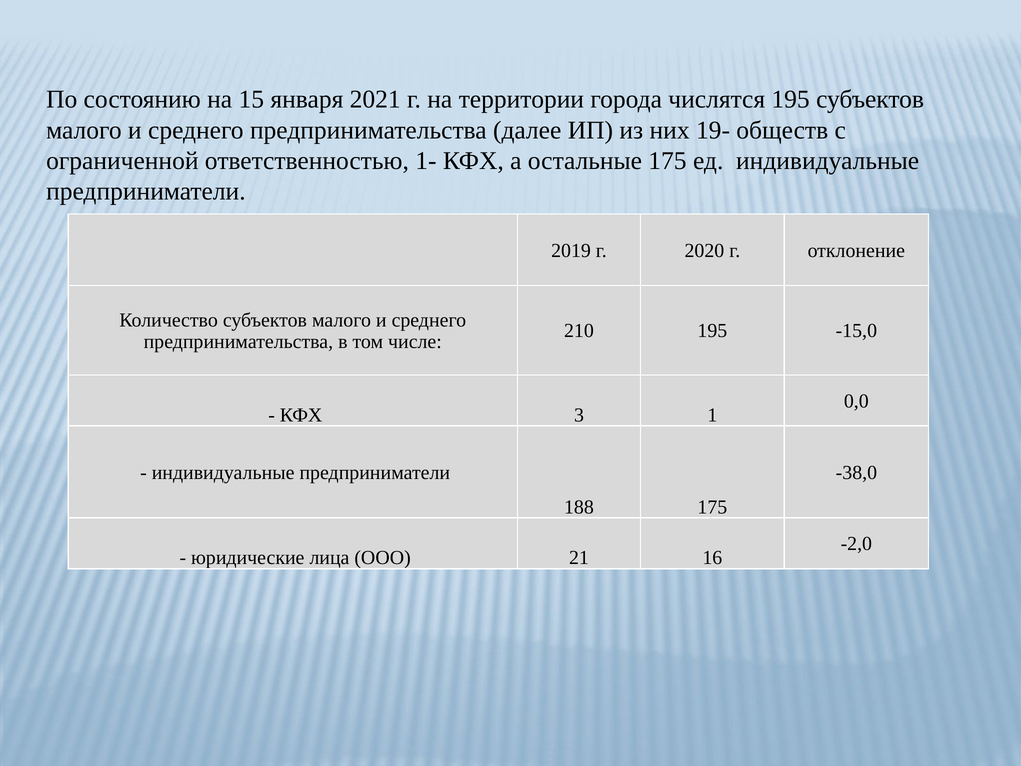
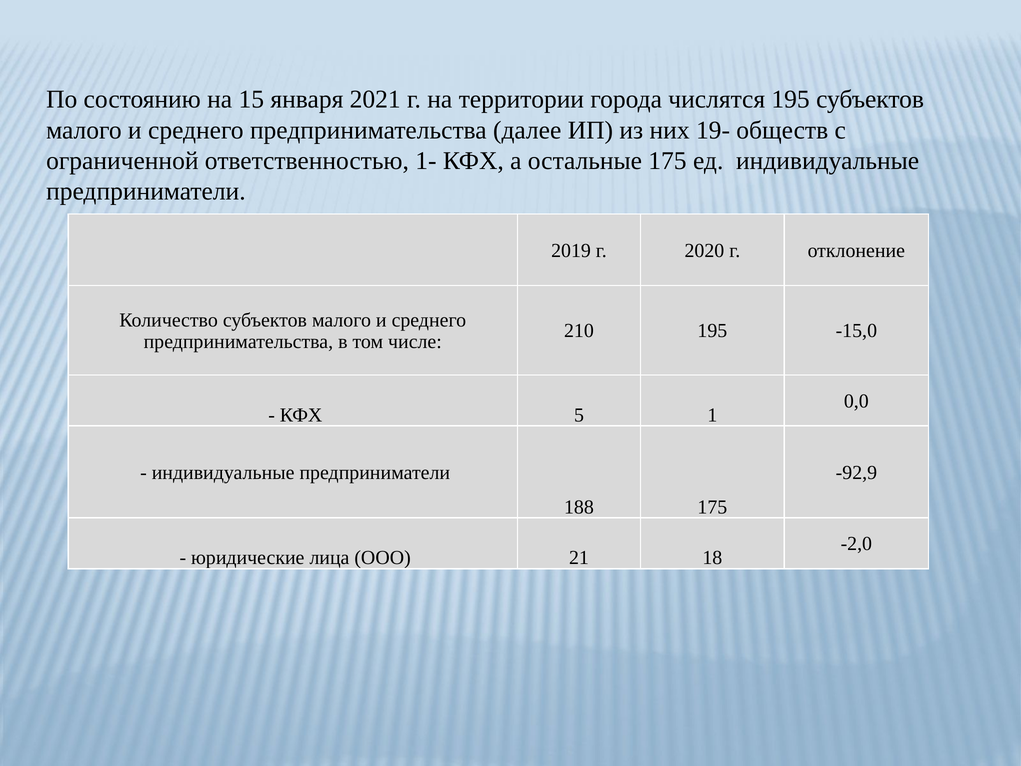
3: 3 -> 5 (579, 415)
-38,0: -38,0 -> -92,9 (856, 472)
16: 16 -> 18 (712, 558)
